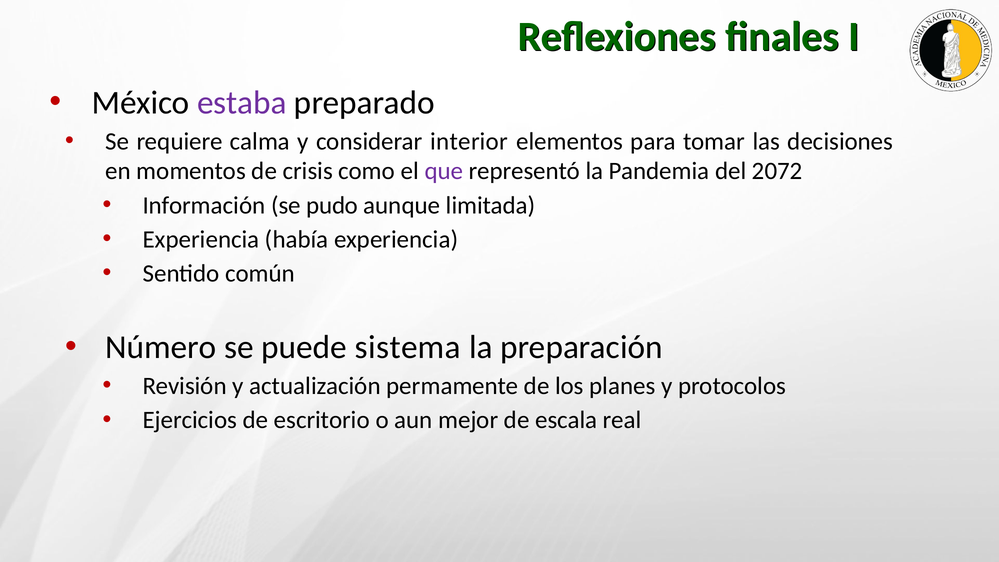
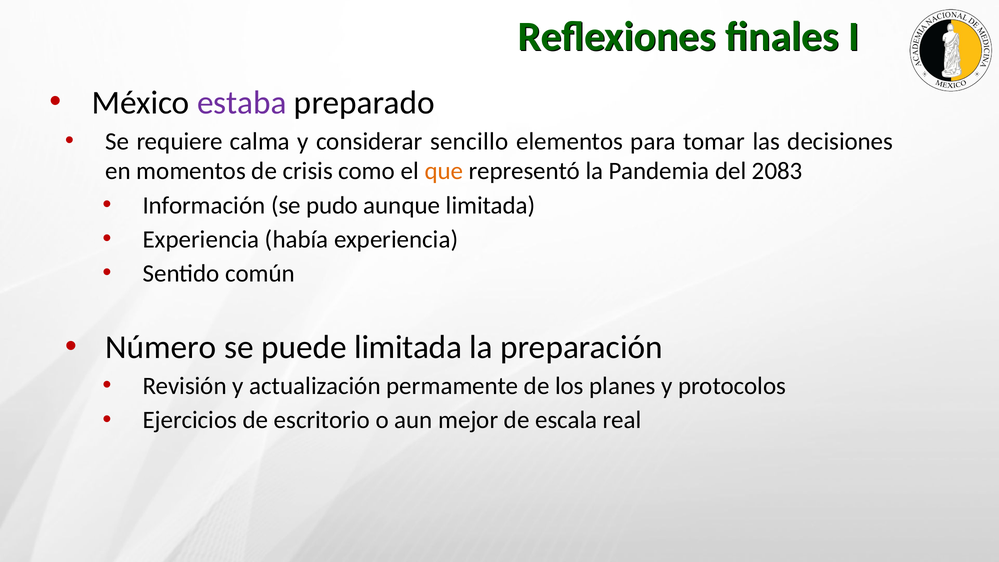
interior: interior -> sencillo (469, 141)
que colour: purple -> orange (444, 171)
2072: 2072 -> 2083 (777, 171)
puede sistema: sistema -> limitada (408, 347)
